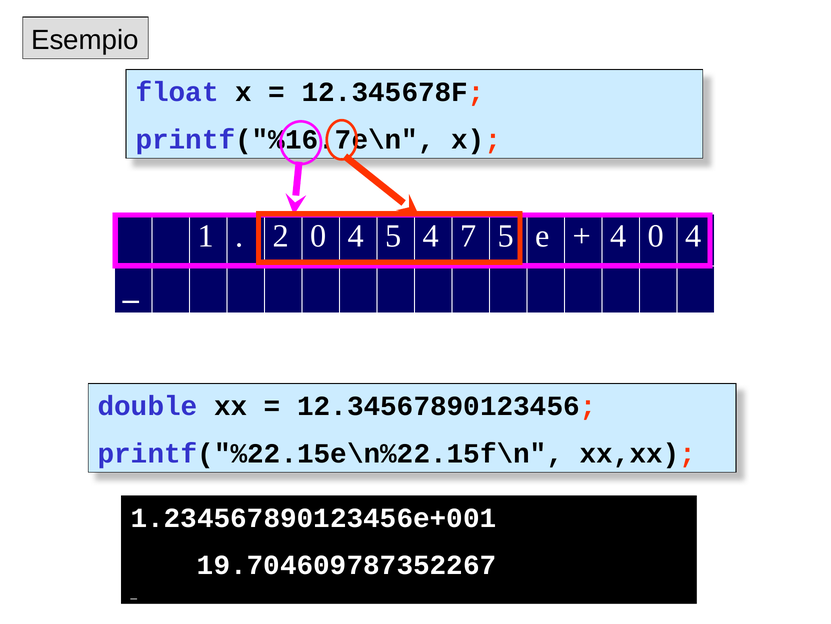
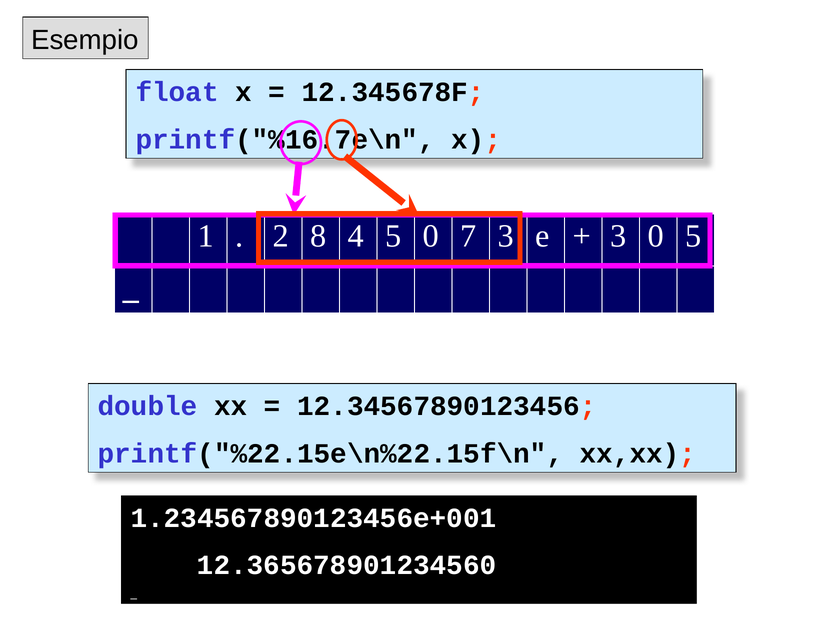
2 0: 0 -> 8 (318, 236)
5 4: 4 -> 0 (431, 236)
7 5: 5 -> 3 (506, 236)
4: 4 -> 3 (618, 236)
4: 4 -> 5 (693, 236)
19.704609787352267: 19.704609787352267 -> 12.365678901234560 (347, 565)
